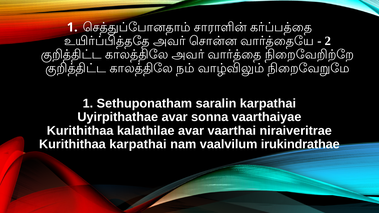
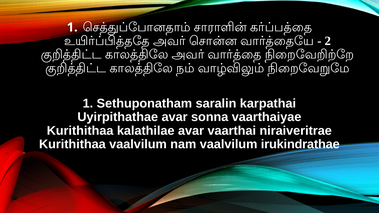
Kurithithaa karpathai: karpathai -> vaalvilum (138, 144)
